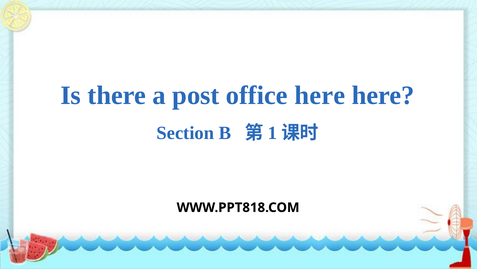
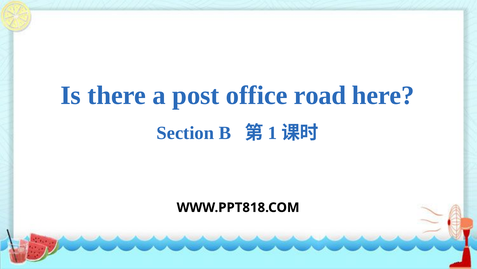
office here: here -> road (320, 95)
